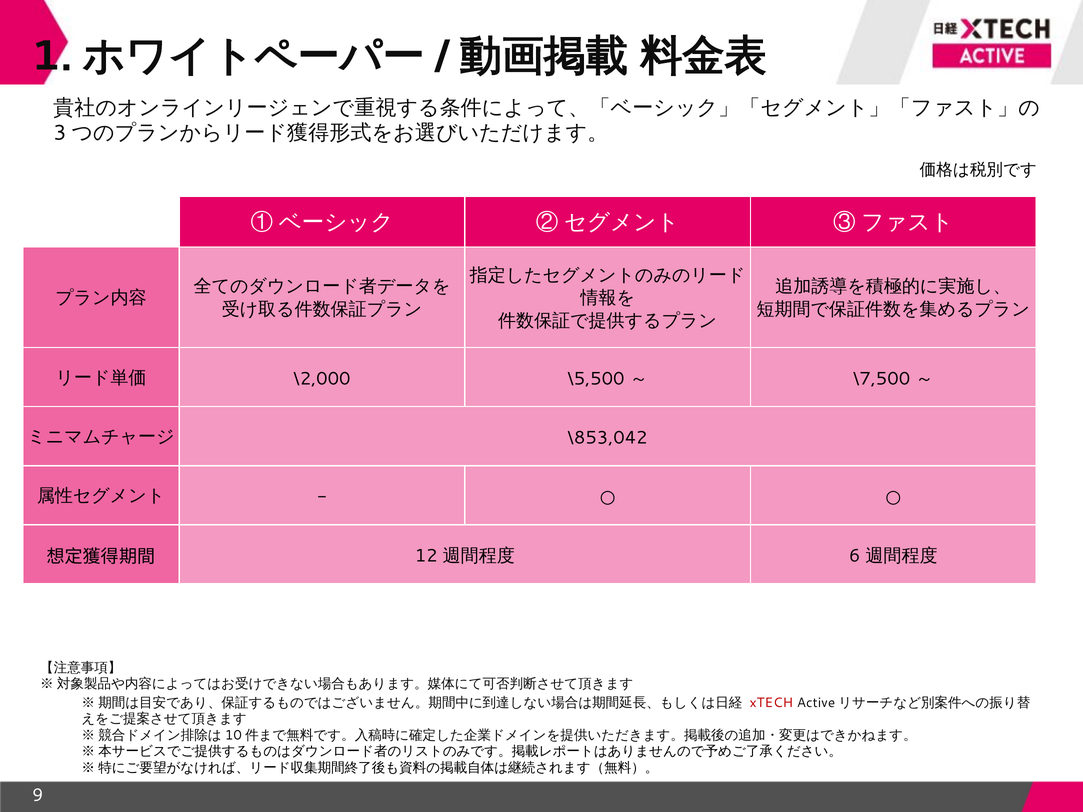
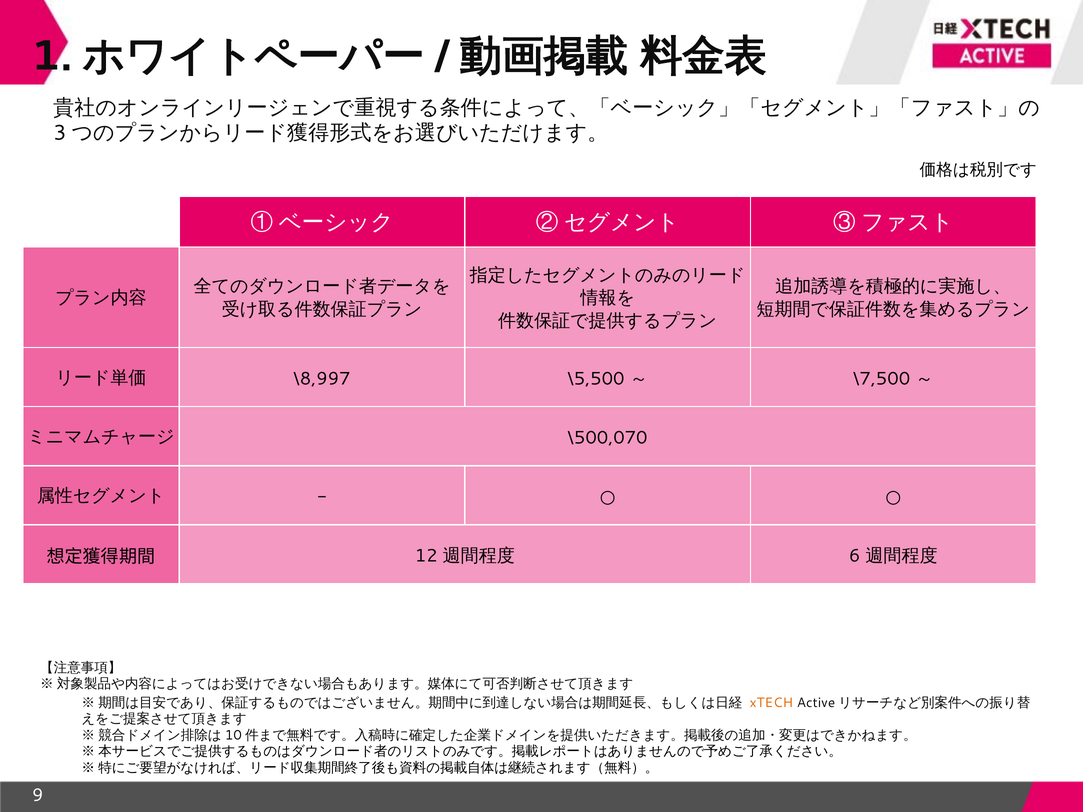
\2,000: \2,000 -> \8,997 (322, 379)
\853,042: \853,042 -> \500,070 (608, 438)
xTECH colour: red -> orange (771, 703)
